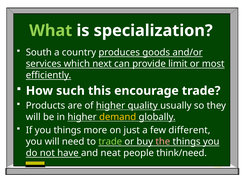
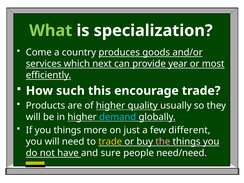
South: South -> Come (39, 52)
limit: limit -> year (178, 64)
demand colour: yellow -> light blue (118, 117)
trade colour: light green -> yellow (110, 142)
neat: neat -> sure (111, 153)
think/need: think/need -> need/need (182, 153)
